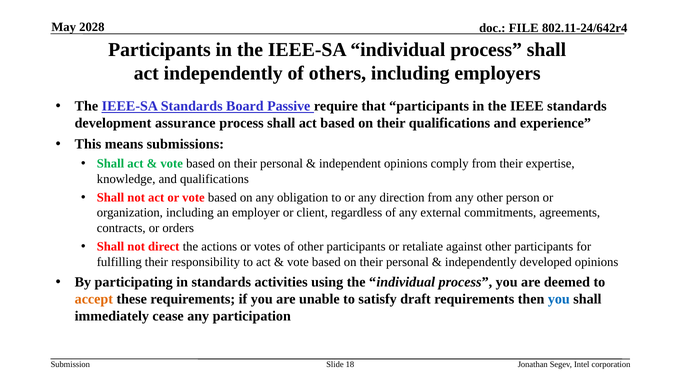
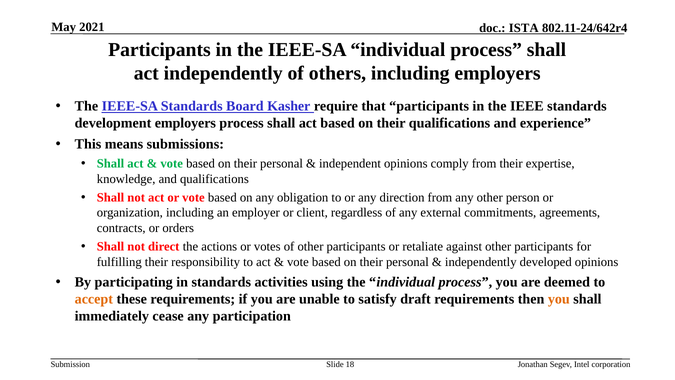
2028: 2028 -> 2021 (92, 27)
FILE: FILE -> ISTA (524, 28)
Passive: Passive -> Kasher (289, 106)
development assurance: assurance -> employers (185, 123)
you colour: blue -> orange (559, 299)
